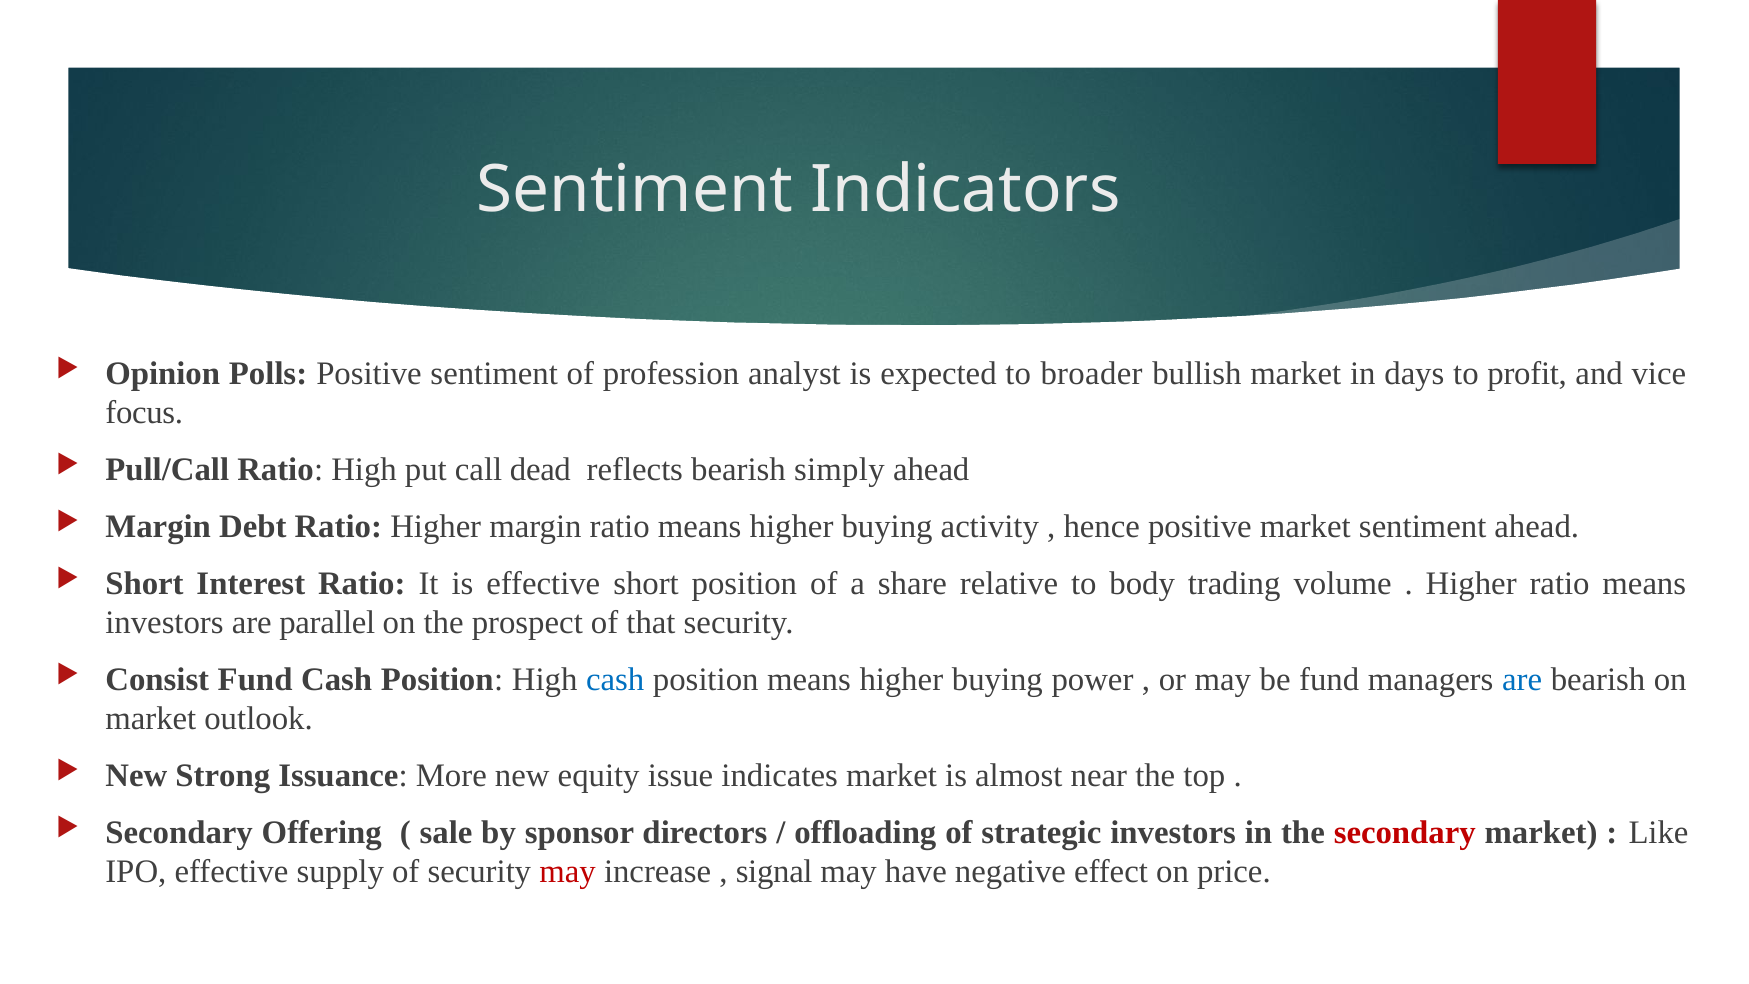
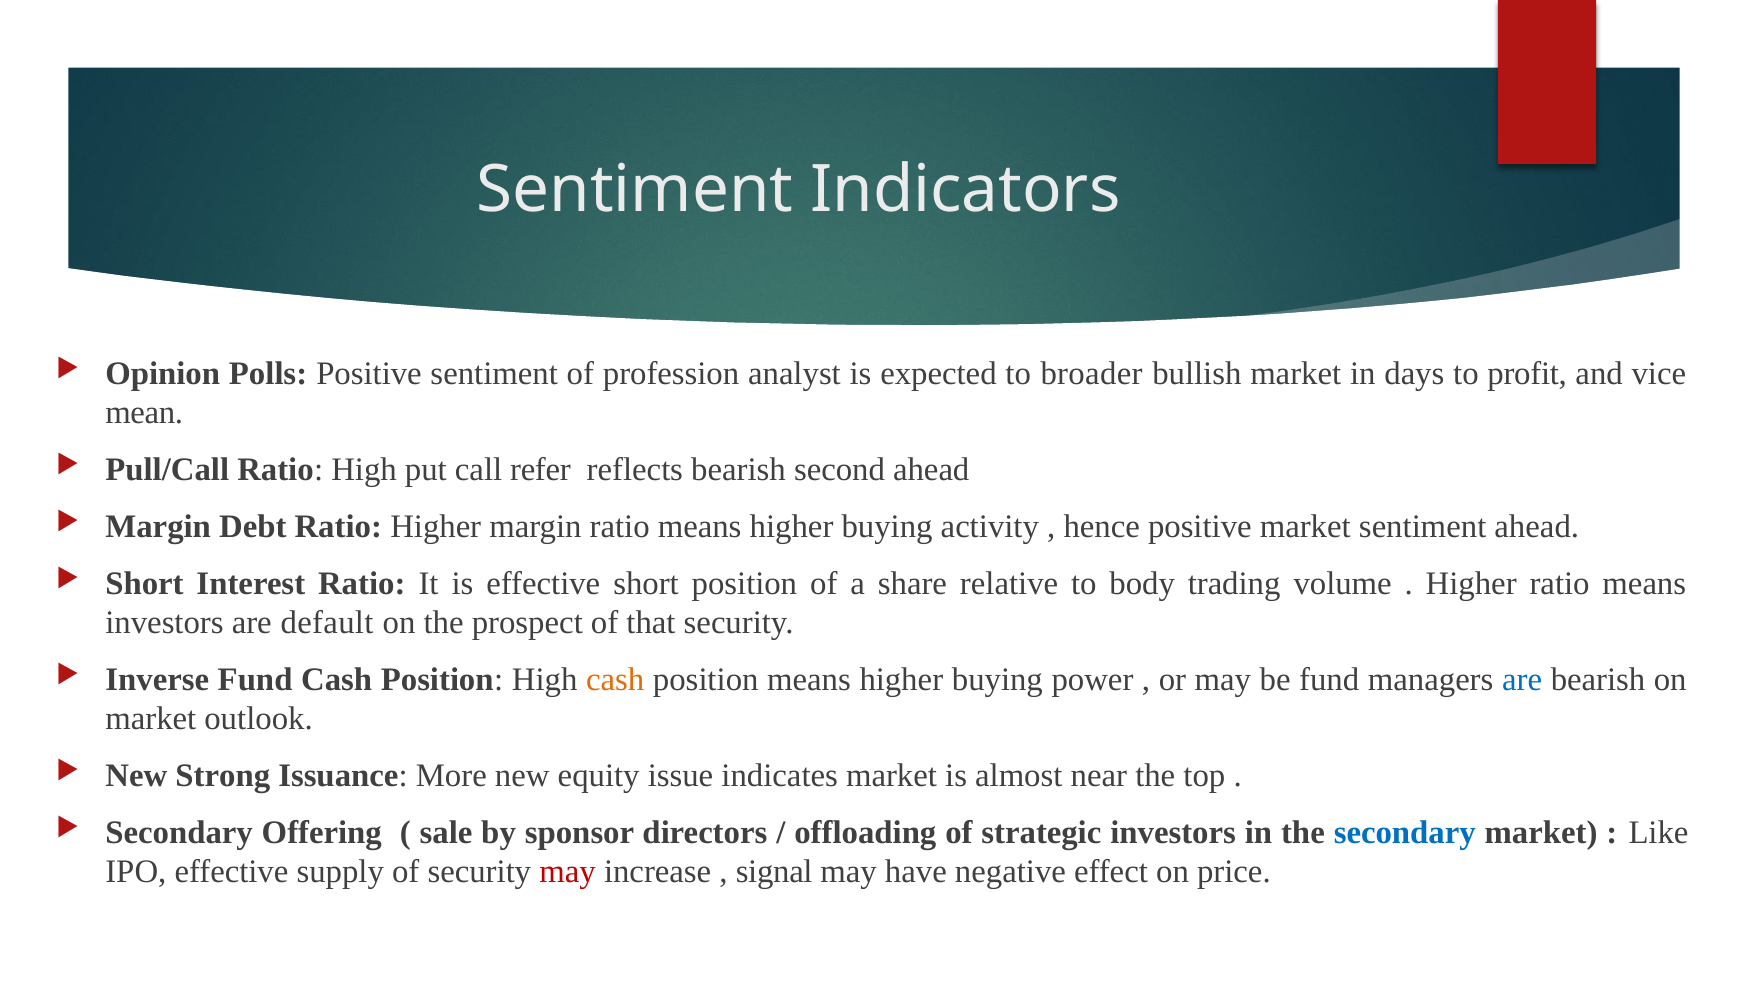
focus: focus -> mean (144, 413)
dead: dead -> refer (540, 470)
simply: simply -> second (840, 470)
parallel: parallel -> default (327, 623)
Consist: Consist -> Inverse (157, 679)
cash colour: blue -> orange (615, 679)
secondary colour: red -> blue (1405, 833)
